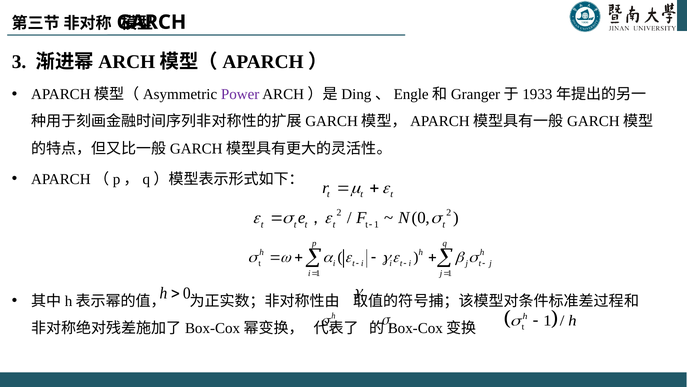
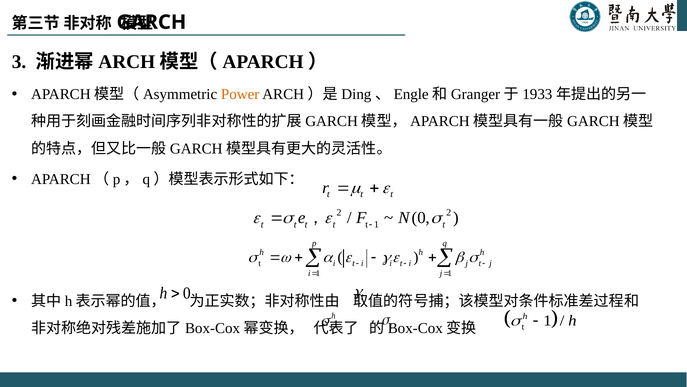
Power colour: purple -> orange (240, 94)
